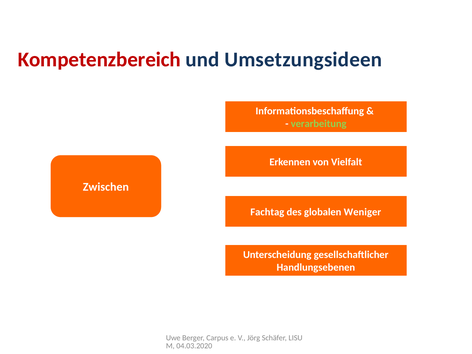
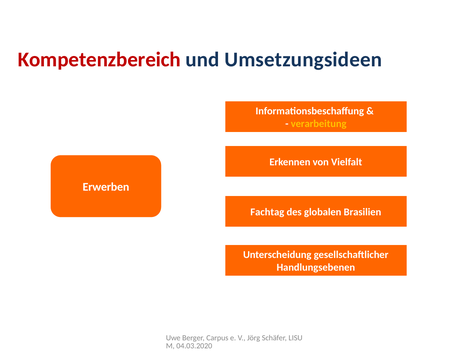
verarbeitung colour: light green -> yellow (319, 124)
Zwischen: Zwischen -> Erwerben (106, 187)
Weniger: Weniger -> Brasilien (362, 212)
